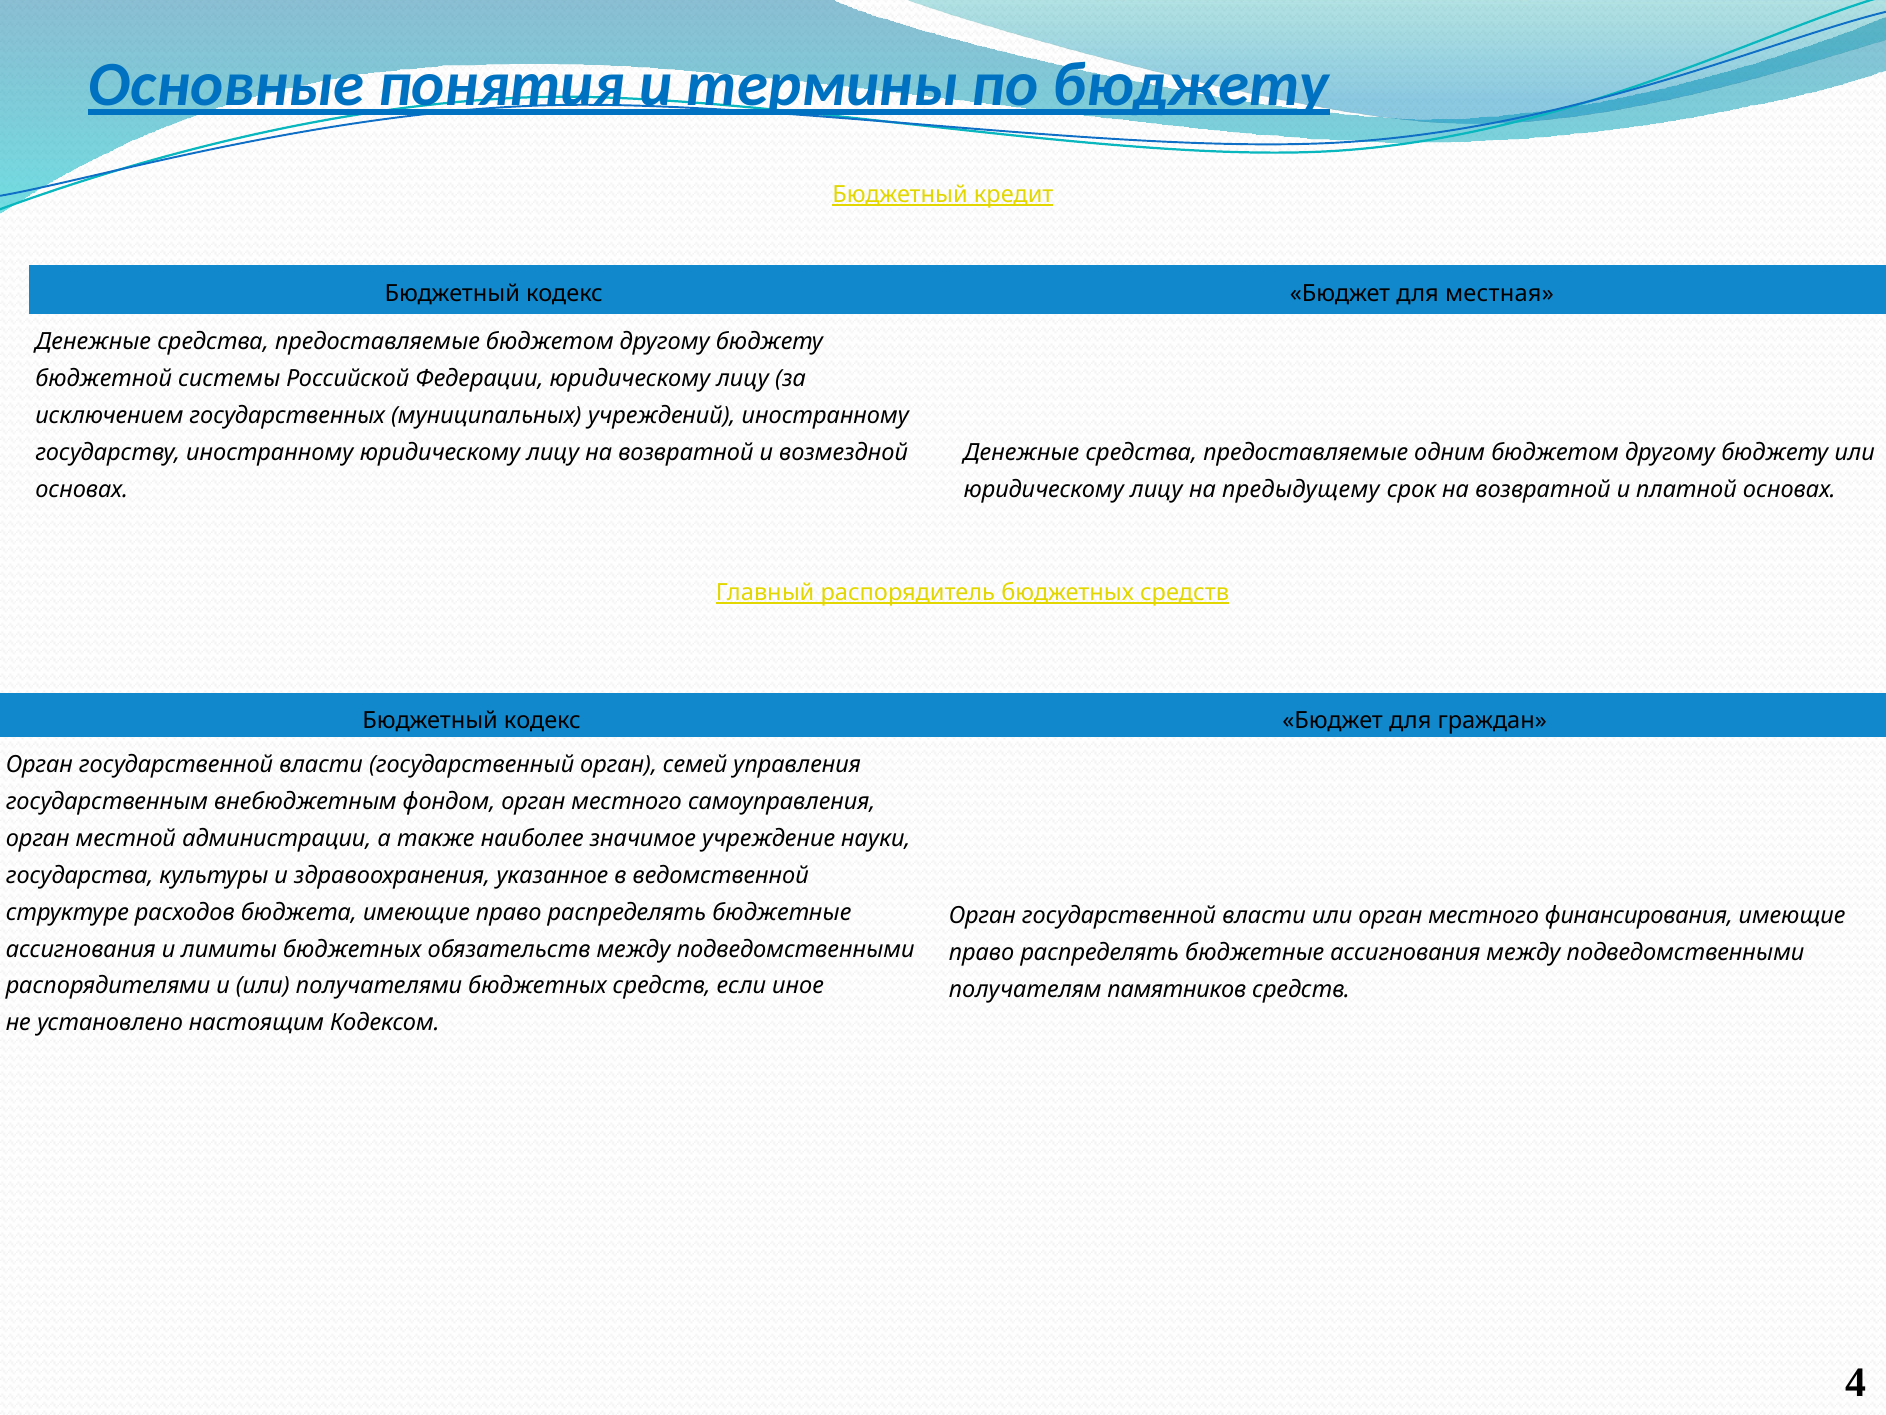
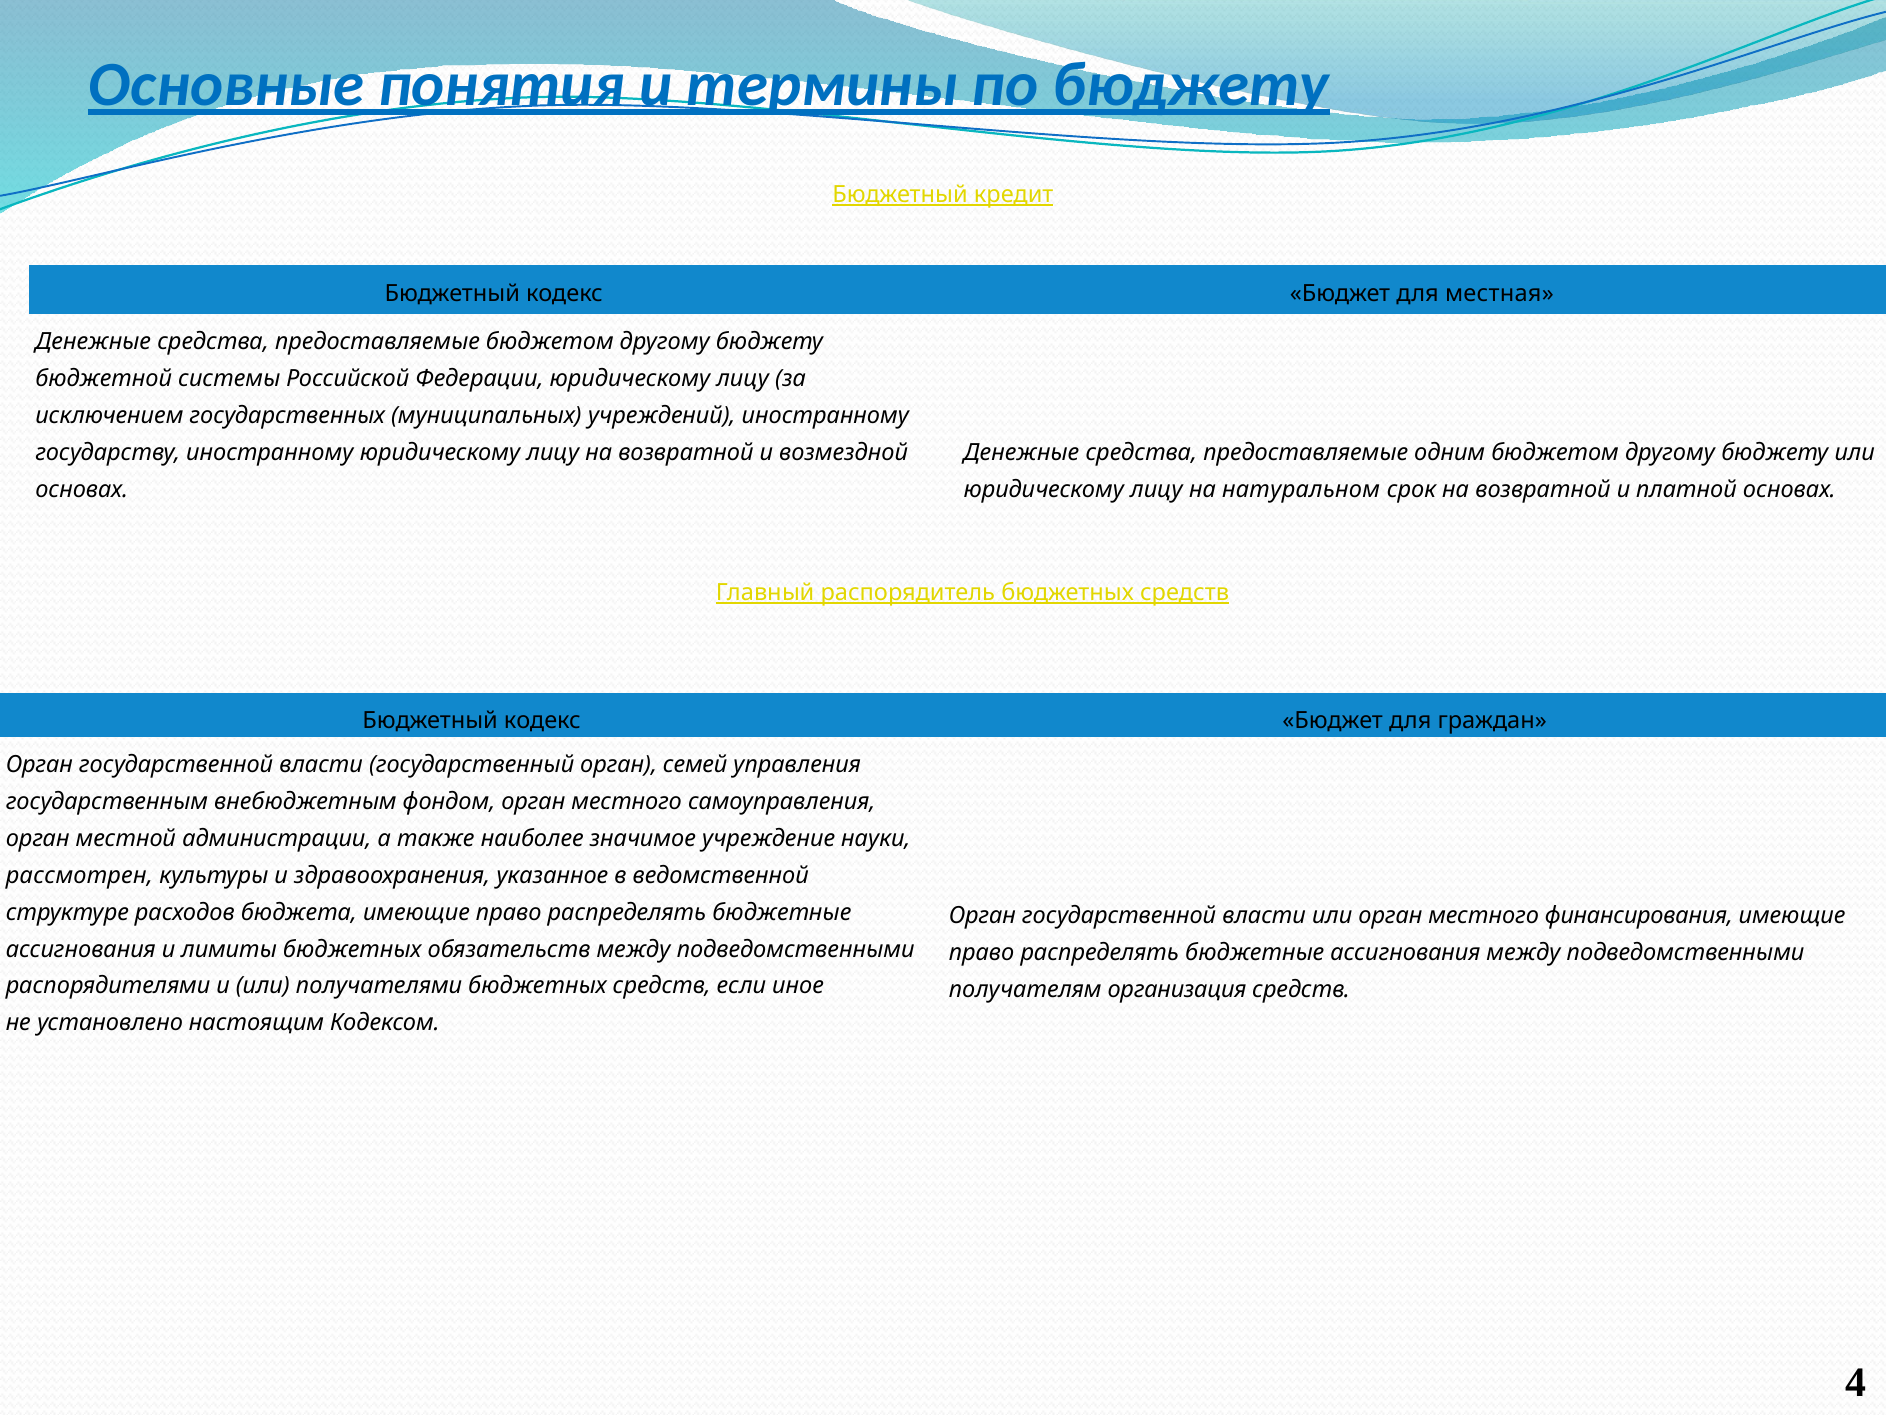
предыдущему: предыдущему -> натуральном (1301, 489)
государства: государства -> рассмотрен (79, 875)
памятников: памятников -> организация (1177, 989)
